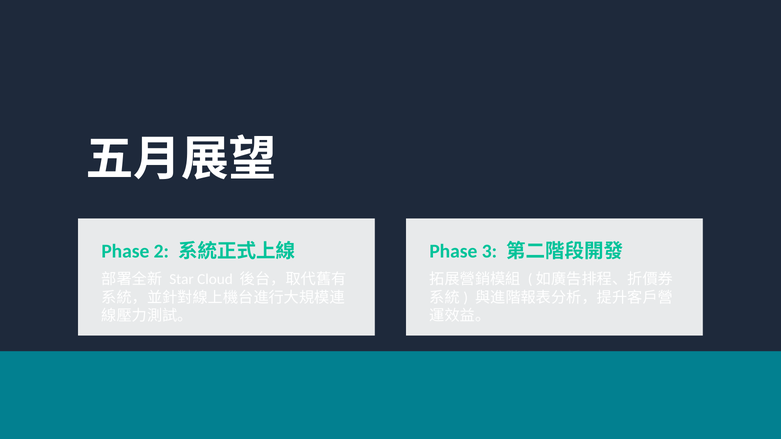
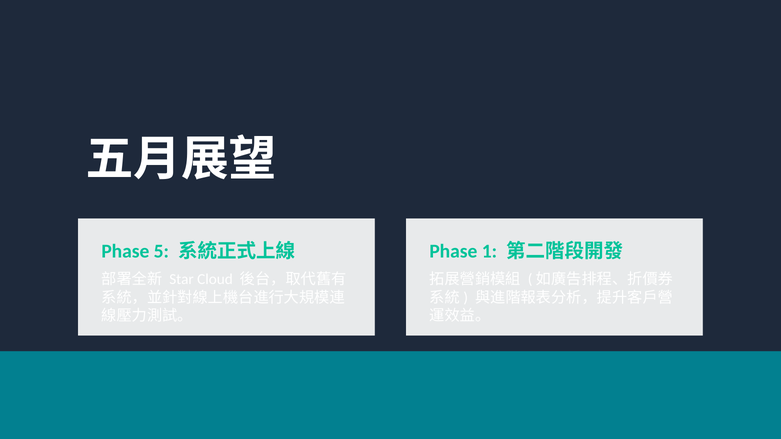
2: 2 -> 5 (161, 251)
3: 3 -> 1 (489, 251)
